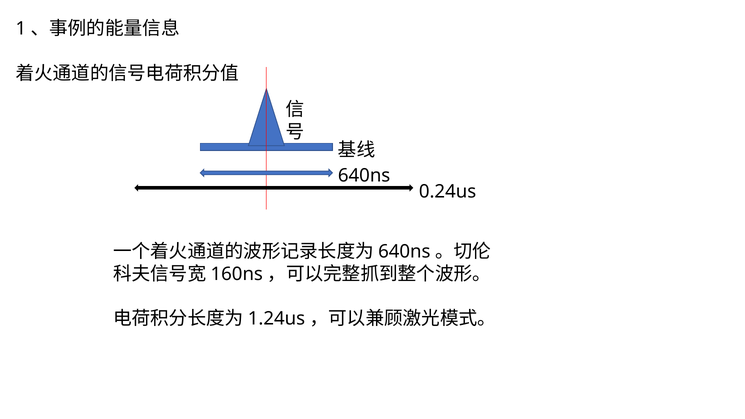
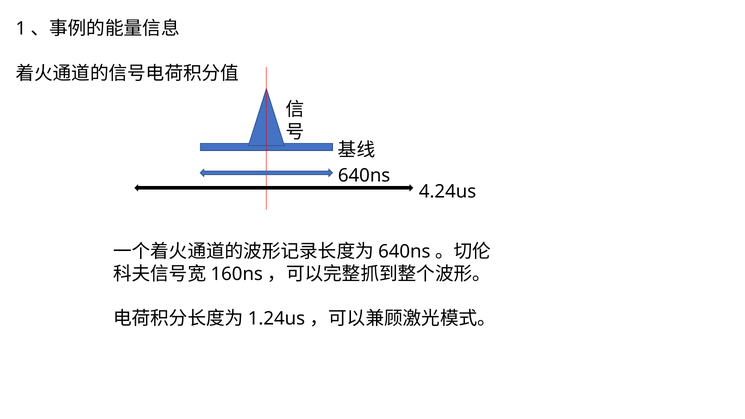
0.24us: 0.24us -> 4.24us (448, 191)
